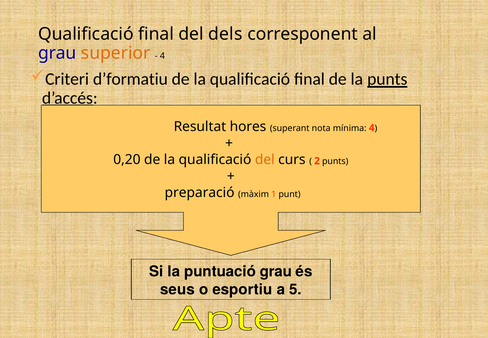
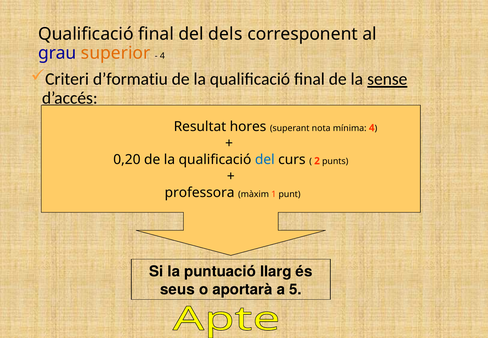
la punts: punts -> sense (387, 79)
del colour: orange -> blue (265, 160)
preparació: preparació -> professora (200, 193)
puntuació grau: grau -> llarg (276, 271)
esportiu: esportiu -> aportarà (242, 289)
